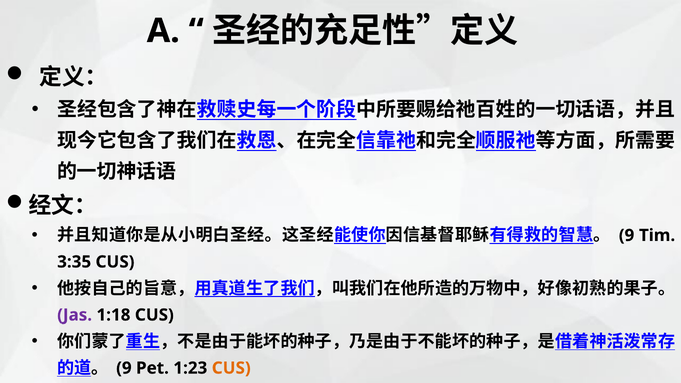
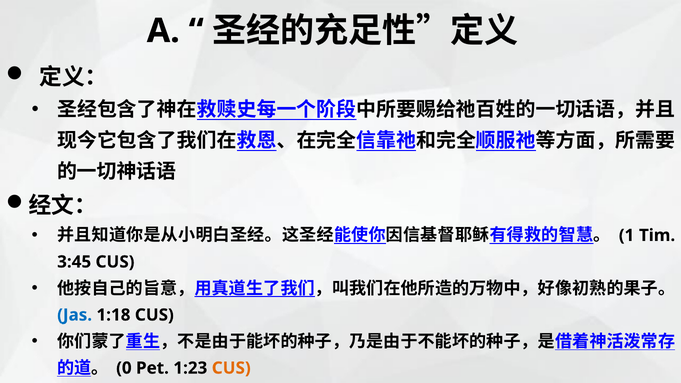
9: 9 -> 1 (627, 235)
3:35: 3:35 -> 3:45 (74, 262)
Jas colour: purple -> blue (75, 315)
9: 9 -> 0 (124, 368)
